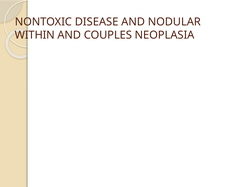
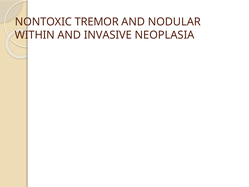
DISEASE: DISEASE -> TREMOR (97, 22)
COUPLES: COUPLES -> INVASIVE (108, 35)
